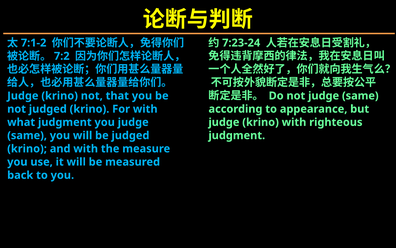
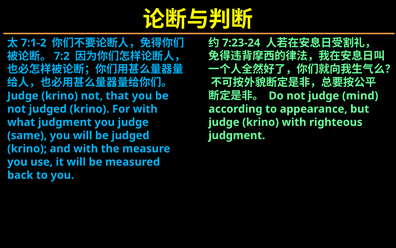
not judge same: same -> mind (360, 96)
